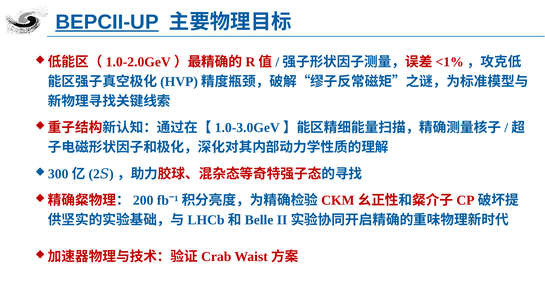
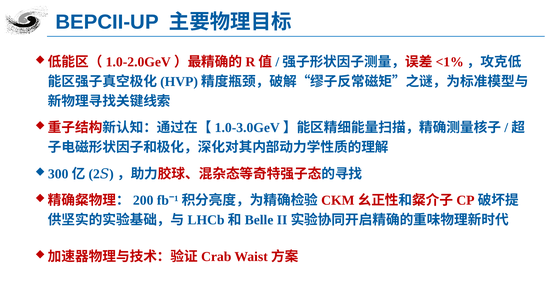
BEPCII-UP underline: present -> none (107, 22)
